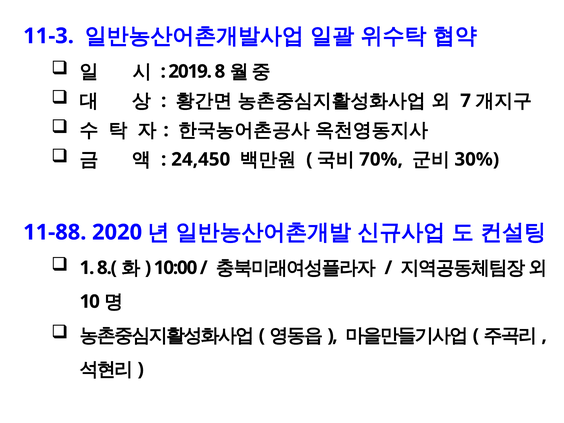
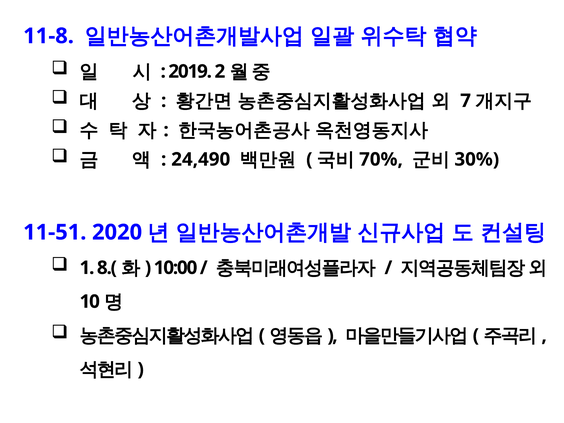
11-3: 11-3 -> 11-8 (49, 36)
8: 8 -> 2 (220, 71)
24,450: 24,450 -> 24,490 (201, 159)
11-88: 11-88 -> 11-51 (55, 232)
